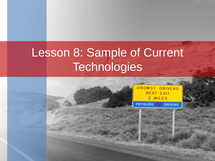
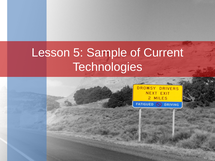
8: 8 -> 5 (78, 53)
